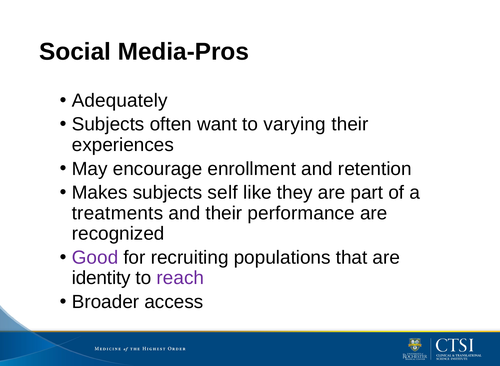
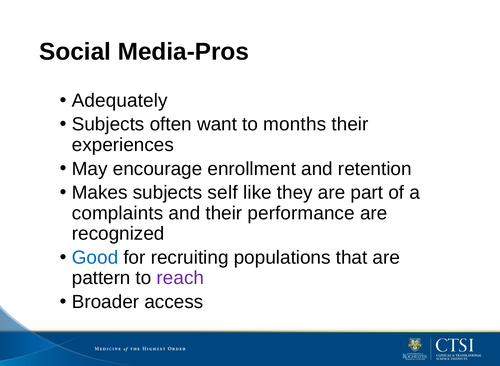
varying: varying -> months (295, 124)
treatments: treatments -> complaints (118, 213)
Good colour: purple -> blue (95, 257)
identity: identity -> pattern (101, 278)
